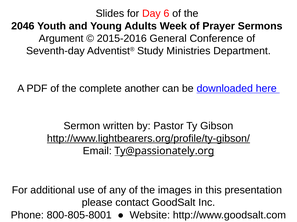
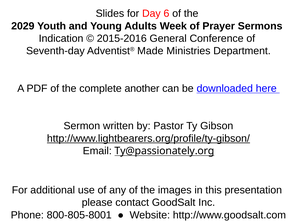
2046: 2046 -> 2029 (23, 26)
Argument: Argument -> Indication (61, 39)
Study: Study -> Made (150, 51)
